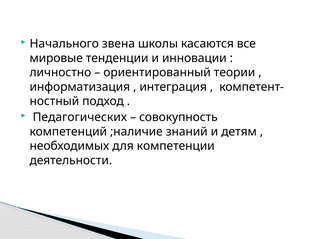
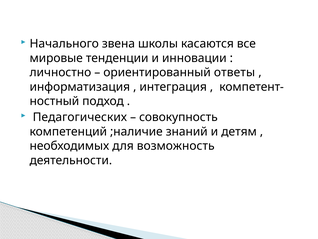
теории: теории -> ответы (234, 72)
компетенции: компетенции -> возможность (176, 146)
